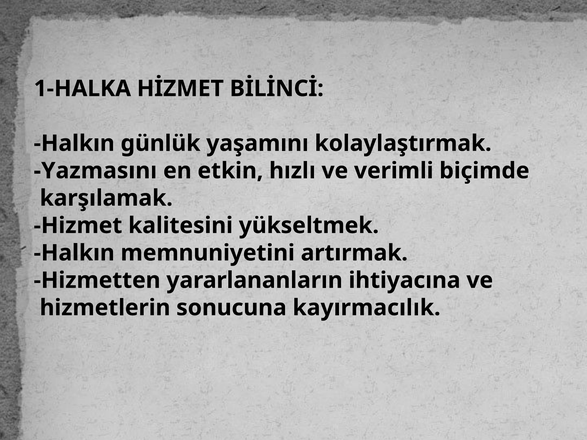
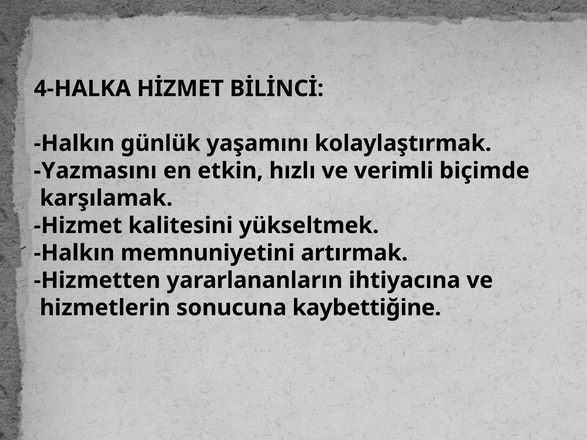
1-HALKA: 1-HALKA -> 4-HALKA (82, 89)
kayırmacılık: kayırmacılık -> kaybettiğine (367, 308)
